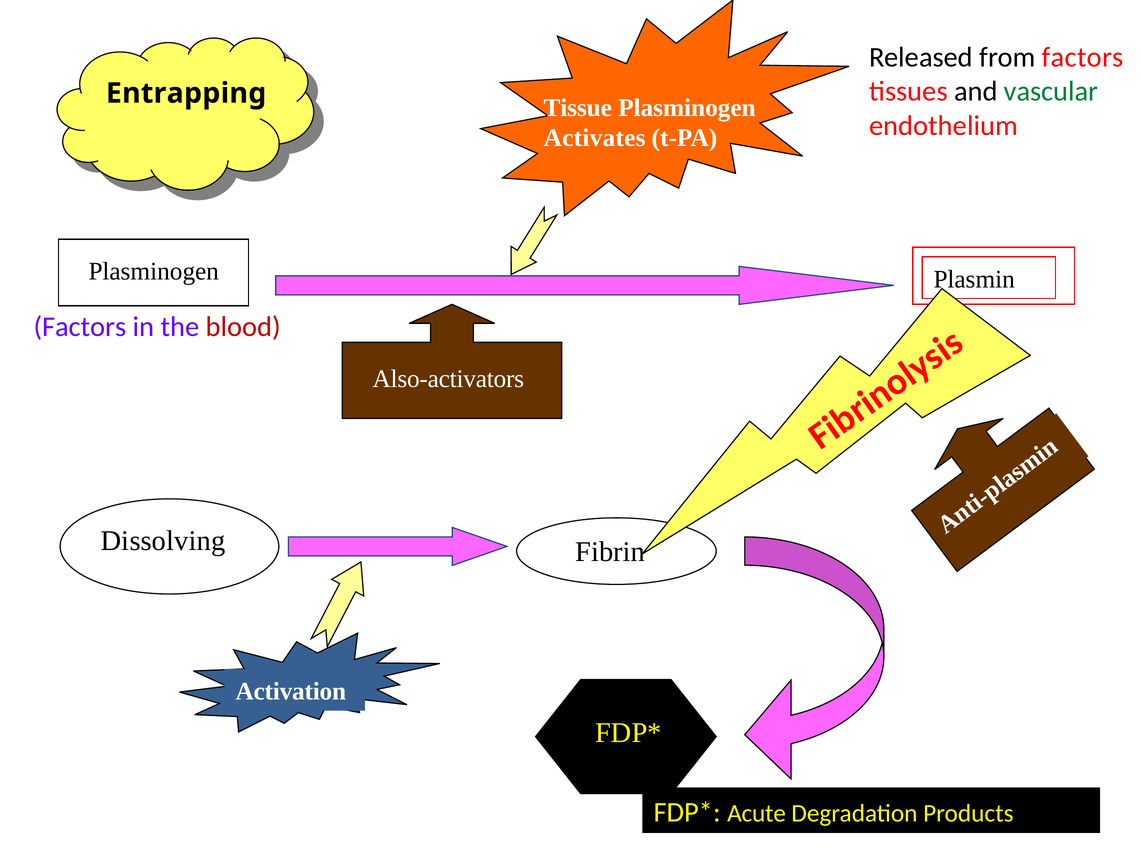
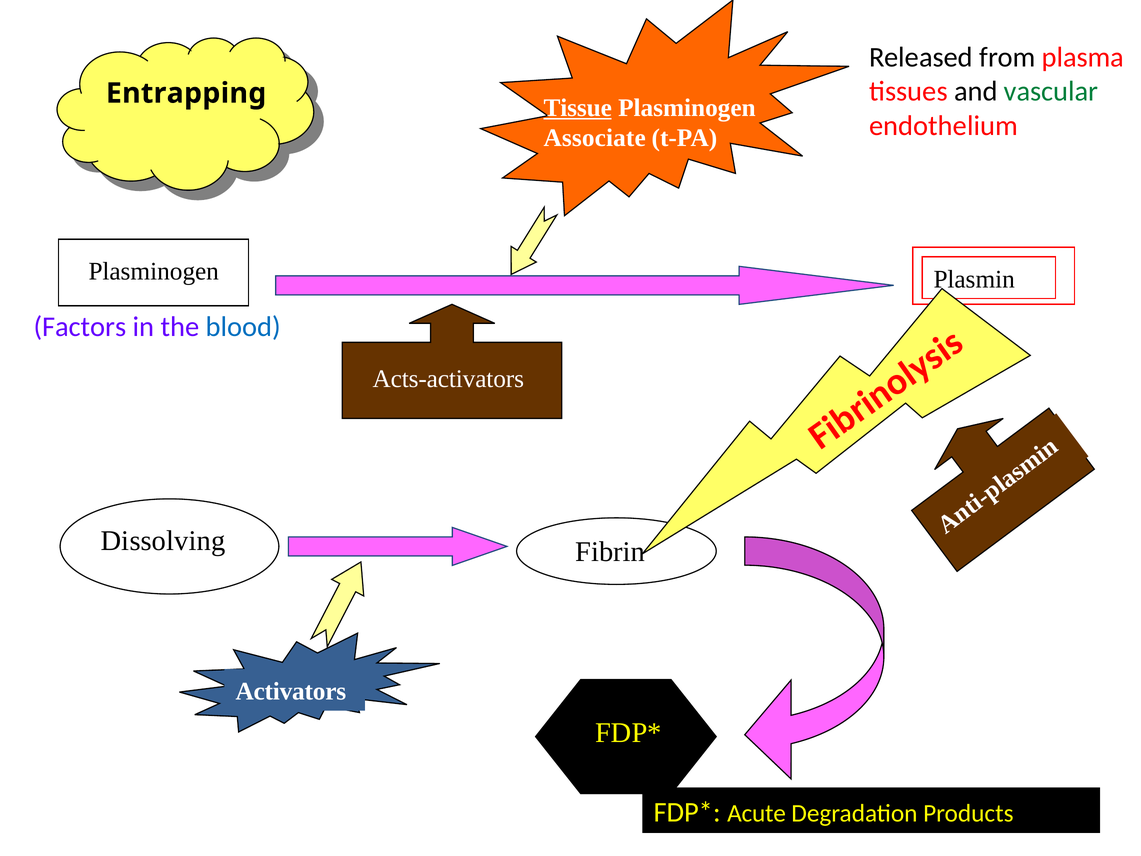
from factors: factors -> plasma (1083, 57)
Tissue underline: none -> present (578, 108)
Activates: Activates -> Associate (595, 138)
blood colour: red -> blue (244, 327)
Also-activators: Also-activators -> Acts-activators (448, 379)
Activation: Activation -> Activators (291, 691)
